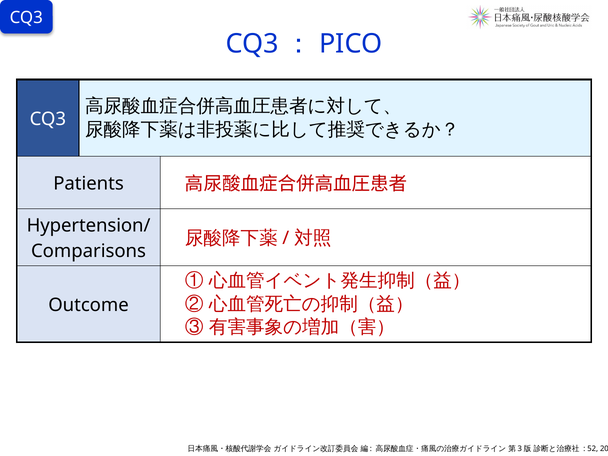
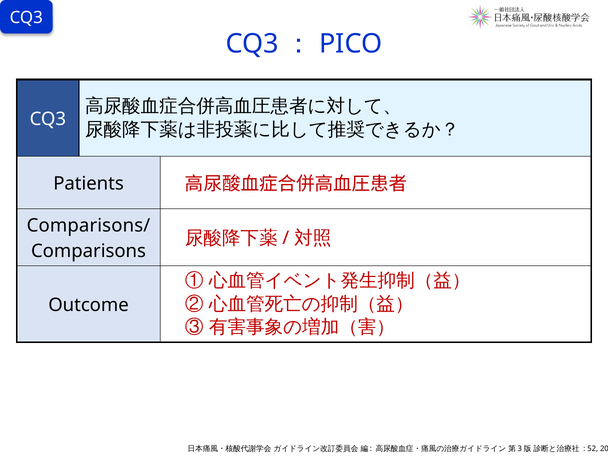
Hypertension/: Hypertension/ -> Comparisons/ (88, 226)
